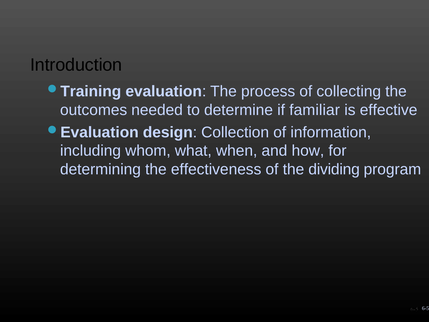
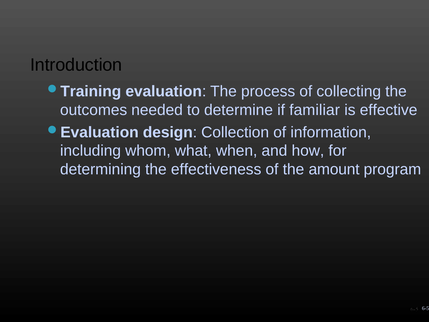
dividing: dividing -> amount (334, 169)
